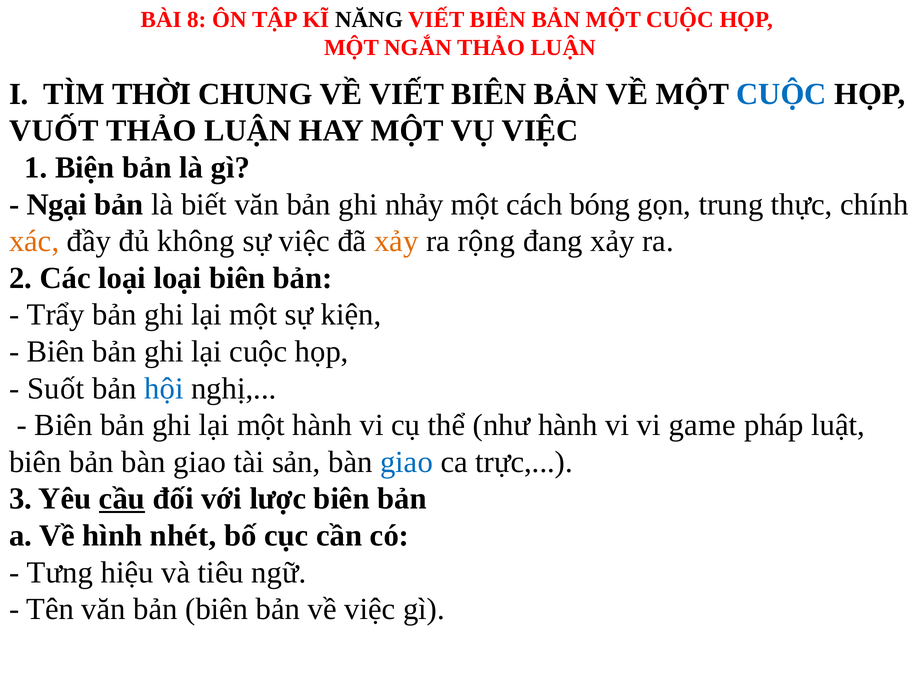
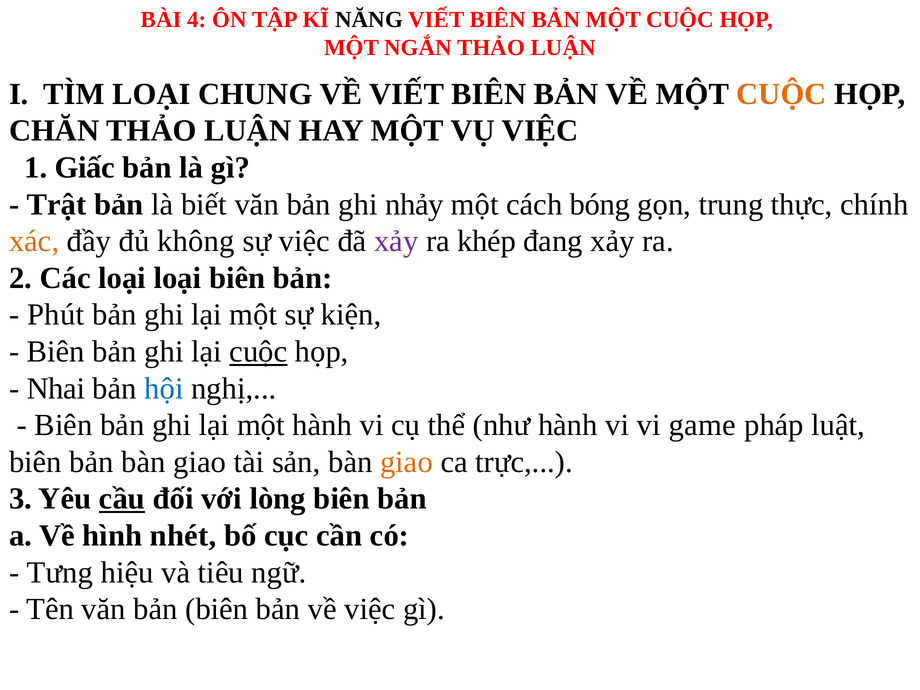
8: 8 -> 4 (197, 20)
TÌM THỜI: THỜI -> LOẠI (152, 94)
CUỘC colour: blue -> orange (781, 94)
VUỐT: VUỐT -> CHĂN (54, 131)
Biện: Biện -> Giấc (85, 168)
Ngại: Ngại -> Trật (57, 204)
xảy colour: orange -> purple (396, 241)
rộng: rộng -> khép (487, 241)
Trẩy: Trẩy -> Phút (56, 315)
cuộc underline: none -> present (258, 352)
Suốt: Suốt -> Nhai (56, 388)
giao colour: blue -> orange (407, 462)
lược: lược -> lòng (278, 499)
